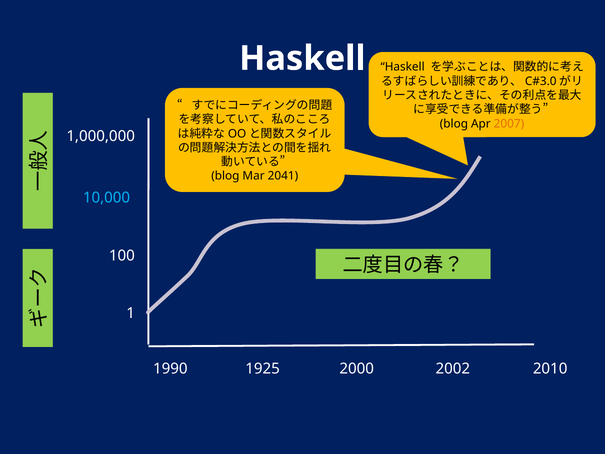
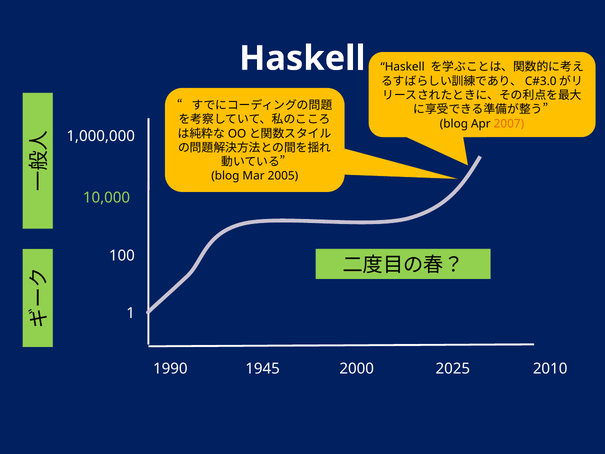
2041: 2041 -> 2005 (283, 176)
10,000 colour: light blue -> light green (107, 197)
1925: 1925 -> 1945 (263, 368)
2002: 2002 -> 2025 (453, 368)
